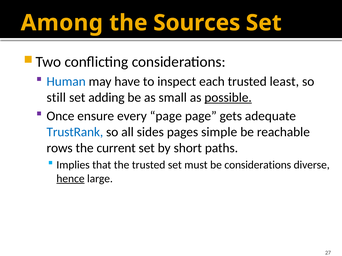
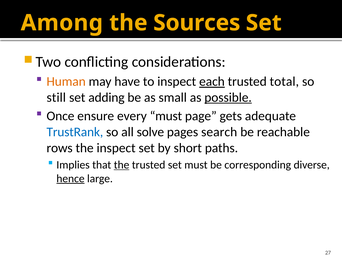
Human colour: blue -> orange (66, 82)
each underline: none -> present (212, 82)
least: least -> total (284, 82)
every page: page -> must (166, 116)
sides: sides -> solve (150, 132)
simple: simple -> search (219, 132)
the current: current -> inspect (116, 148)
the underline: none -> present (122, 165)
be considerations: considerations -> corresponding (258, 165)
